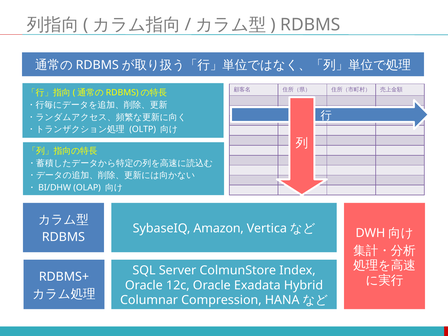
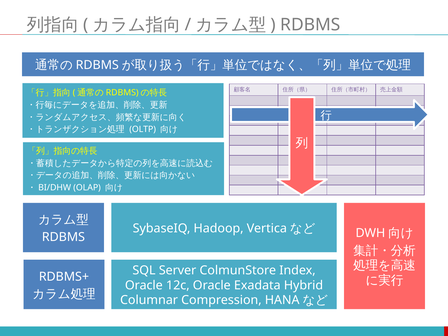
Amazon: Amazon -> Hadoop (219, 228)
